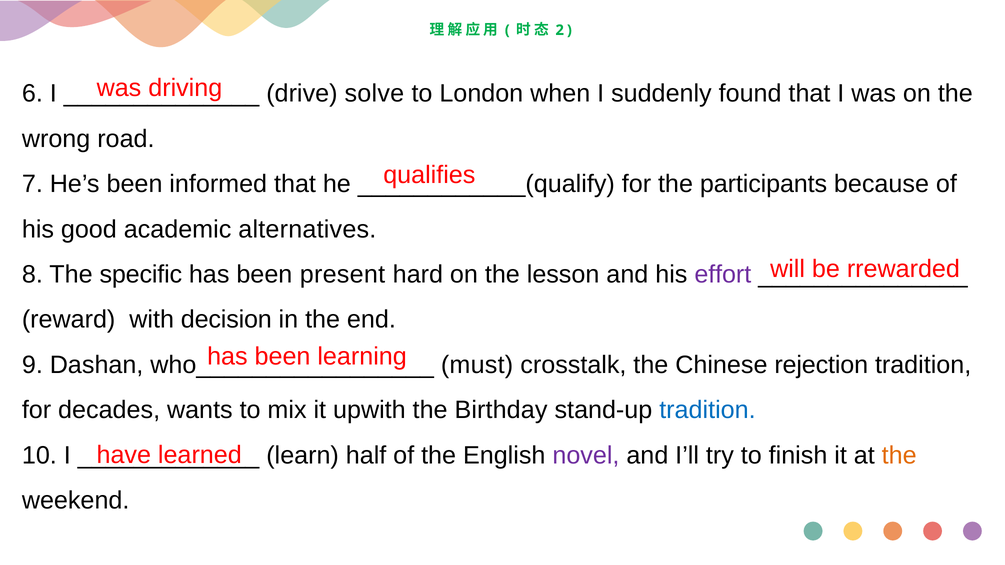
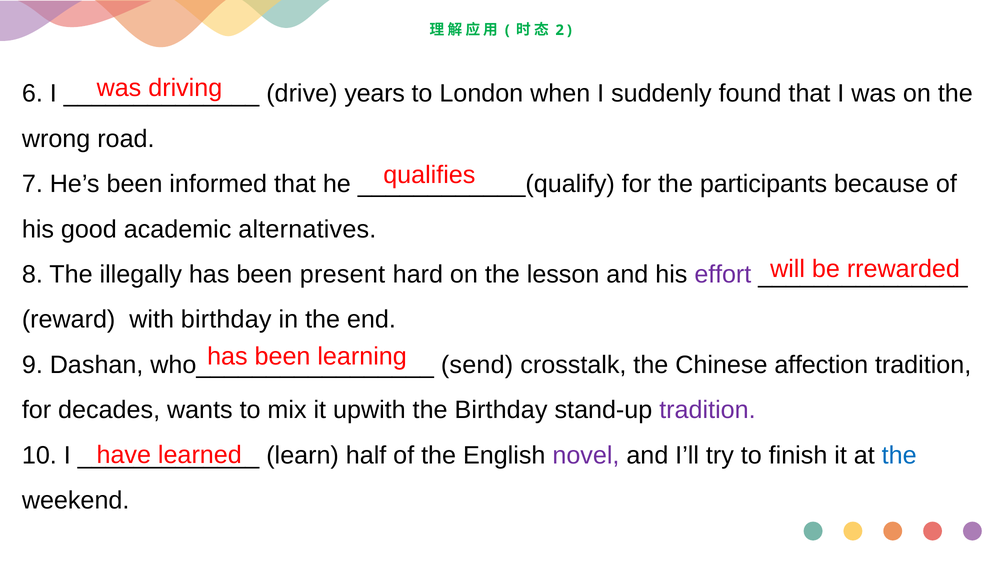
solve: solve -> years (375, 94)
specific: specific -> illegally (141, 275)
with decision: decision -> birthday (226, 320)
must: must -> send (477, 365)
rejection: rejection -> affection (821, 365)
tradition colour: blue -> purple (707, 410)
the colour: orange -> blue (899, 456)
